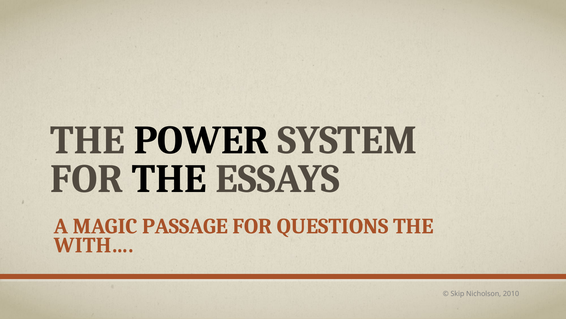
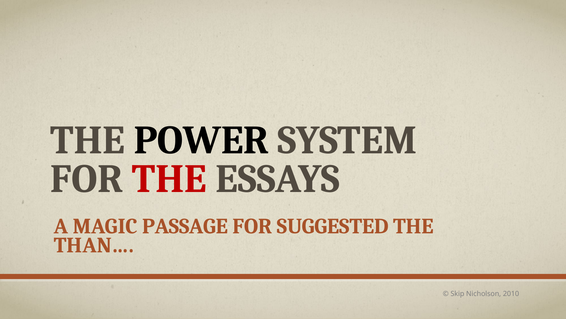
THE colour: black -> red (169, 179)
QUESTIONS: QUESTIONS -> SUGGESTED (333, 226)
WITH…: WITH… -> THAN… (94, 245)
